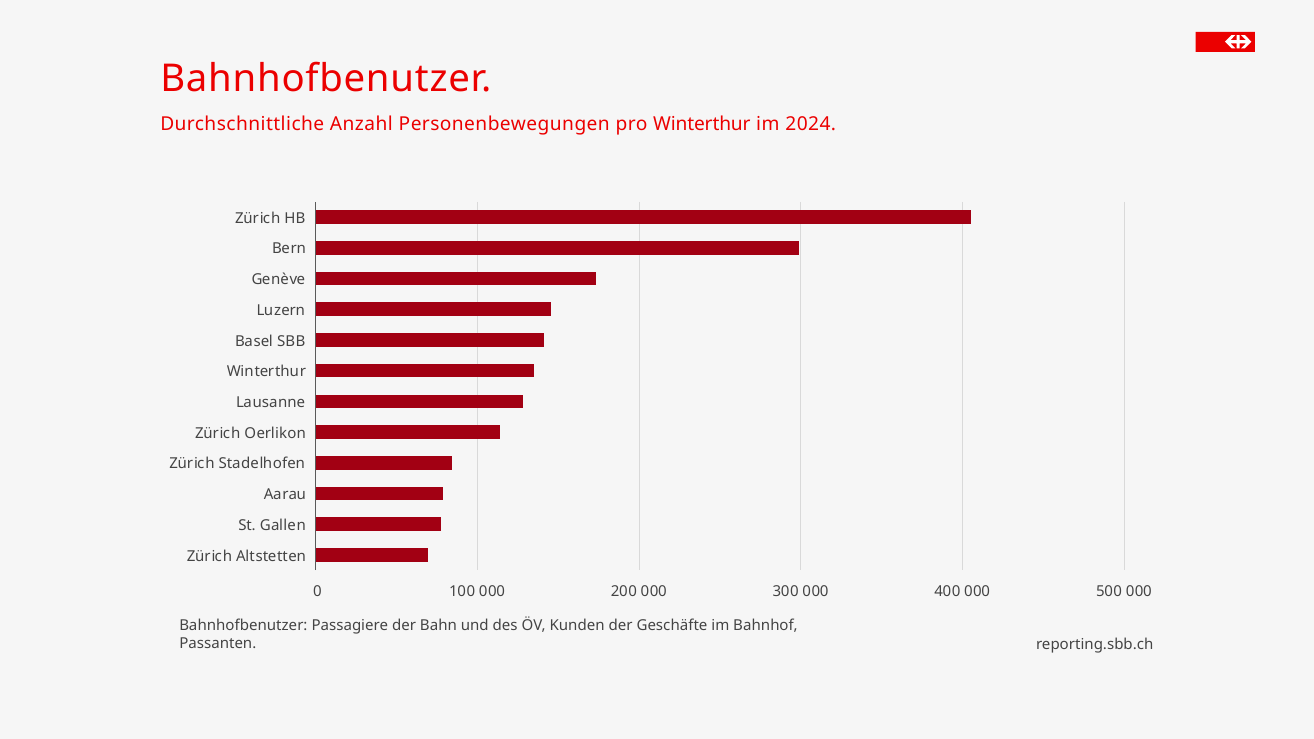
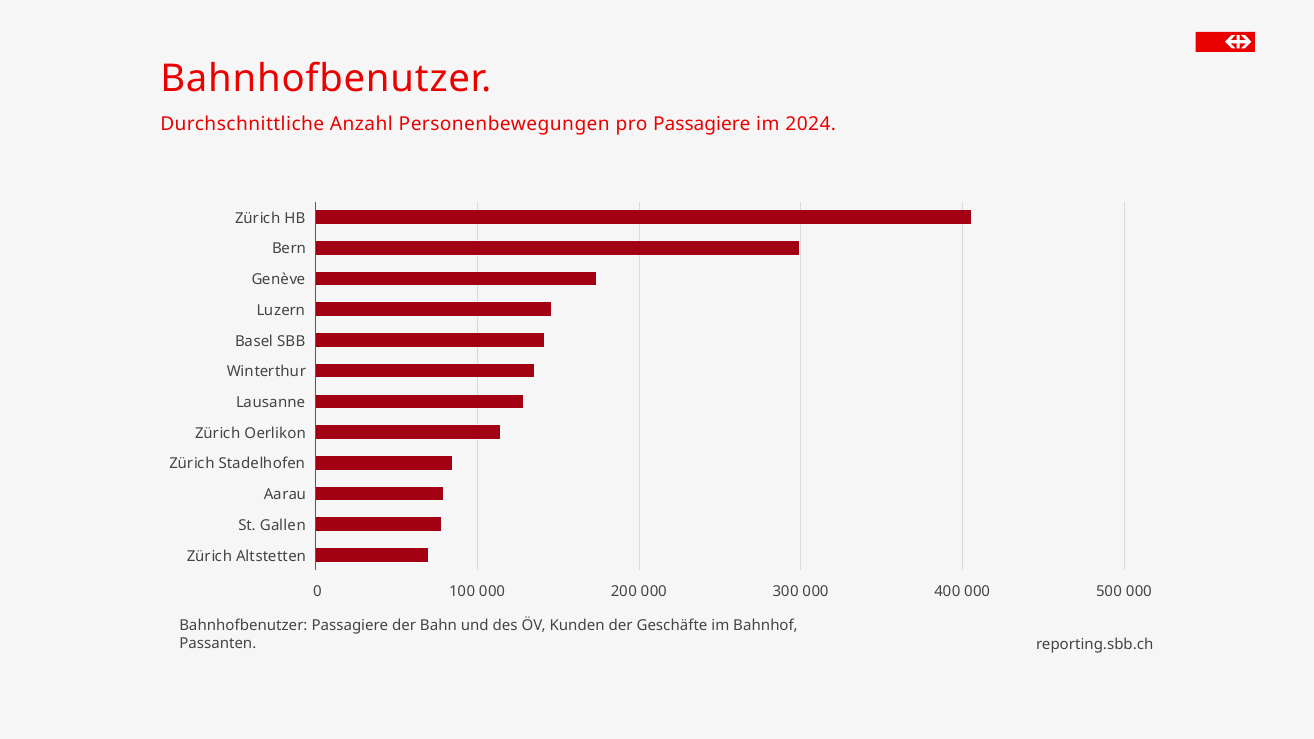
pro Winterthur: Winterthur -> Passagiere (702, 125)
